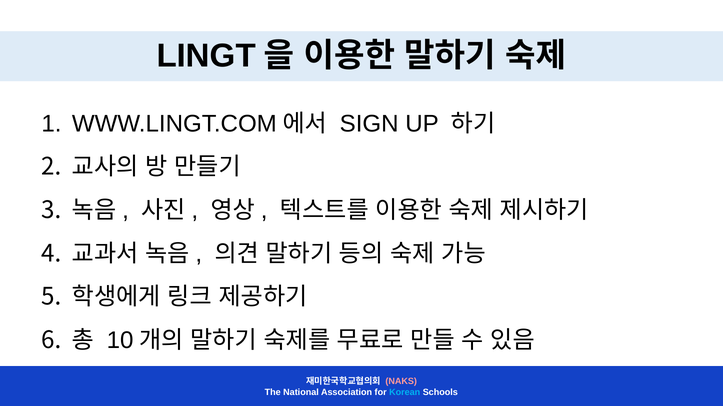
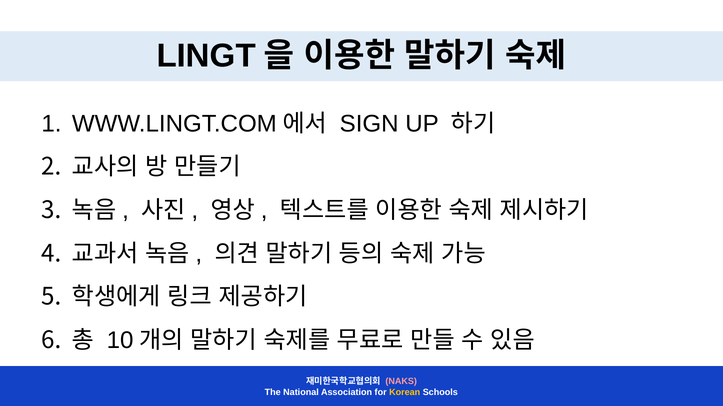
Korean colour: light blue -> yellow (405, 393)
